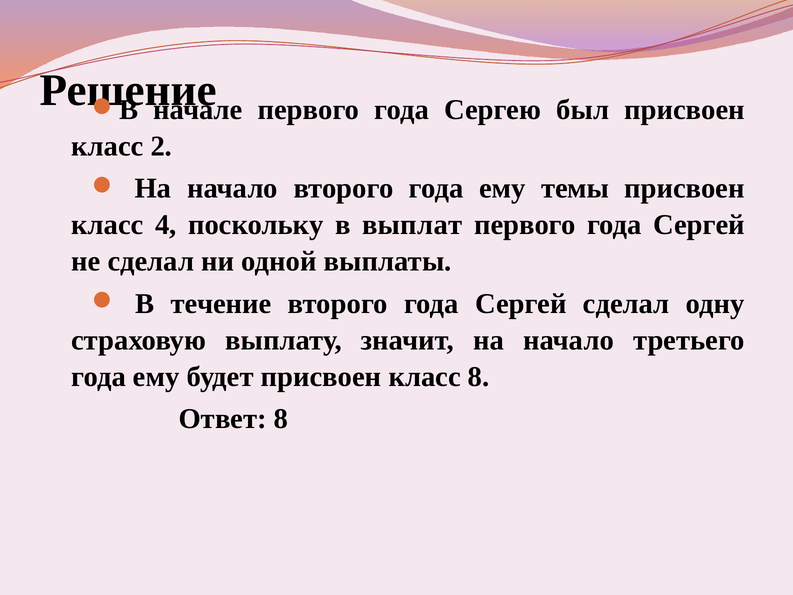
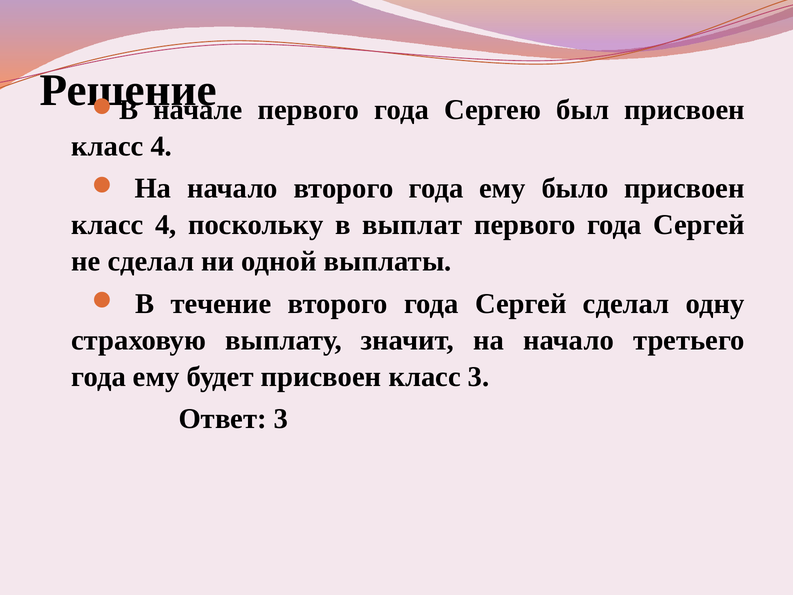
2: 2 -> 4 (161, 146)
темы: темы -> было (575, 188)
класс 8: 8 -> 3 (479, 376)
Ответ 8: 8 -> 3 (281, 419)
